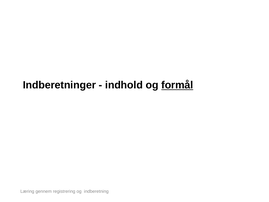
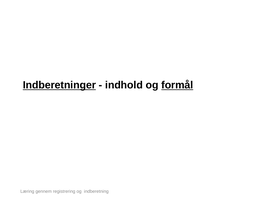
Indberetninger underline: none -> present (59, 85)
